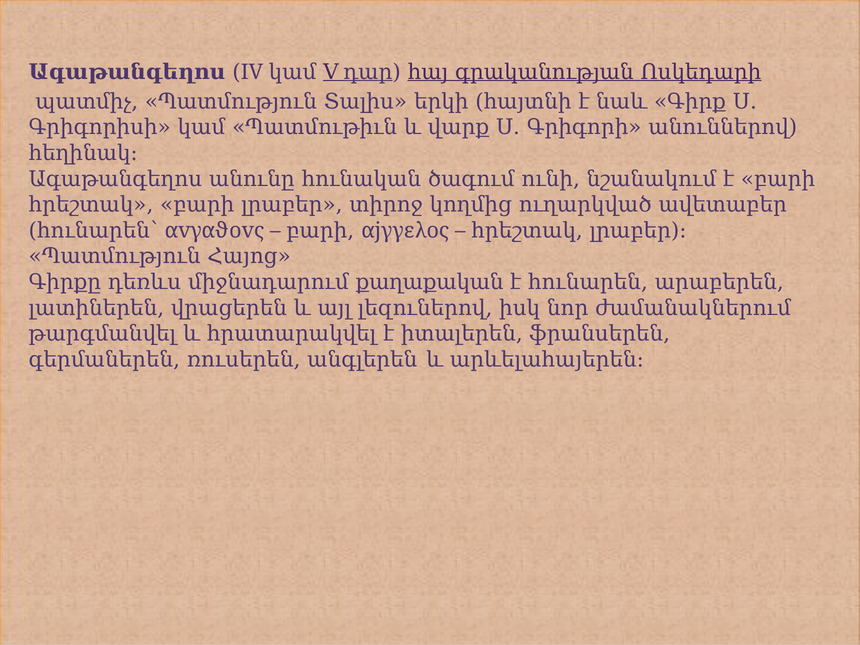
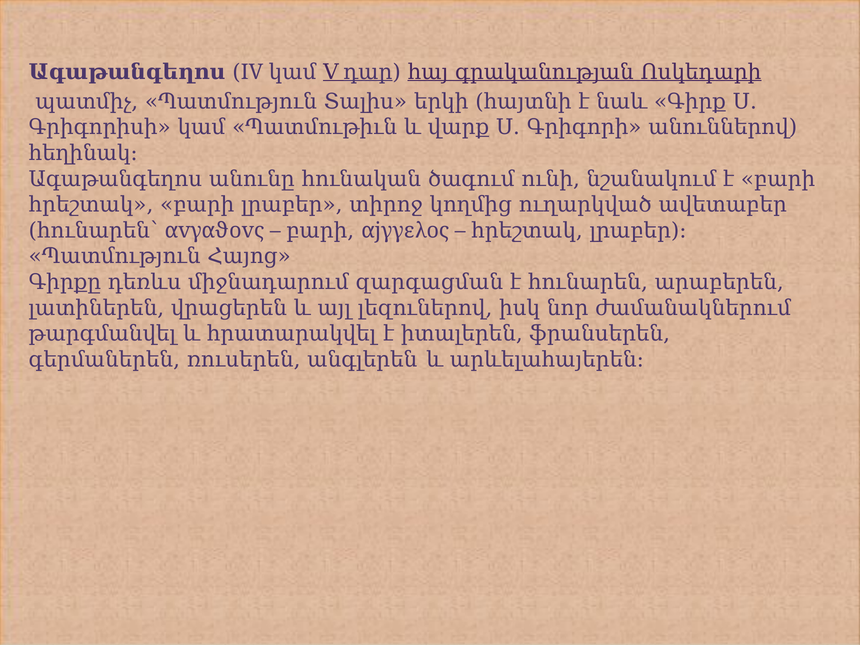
քաղաքական: քաղաքական -> զարգացման (429, 282)
